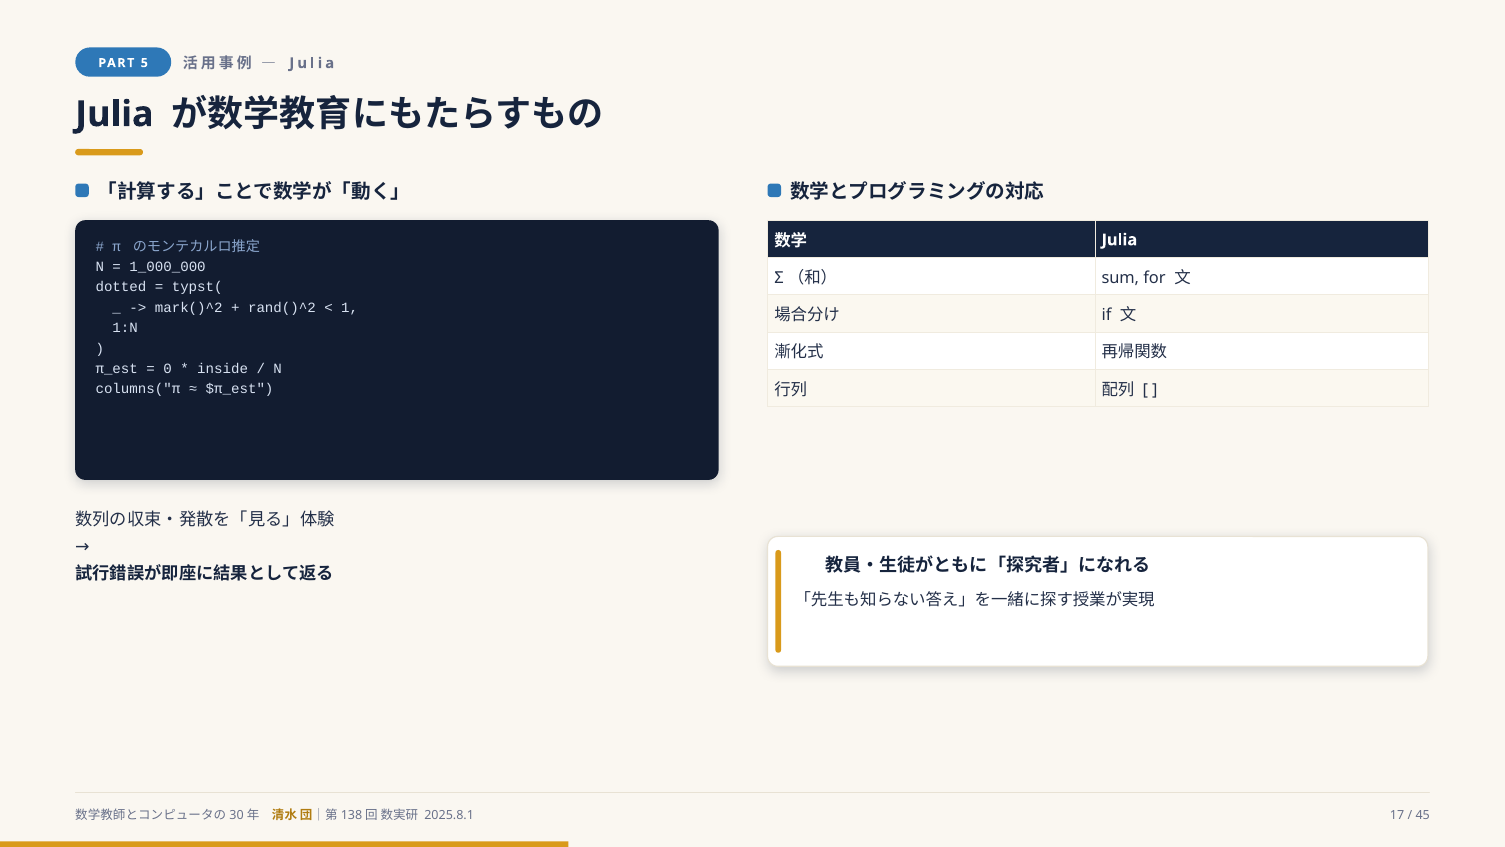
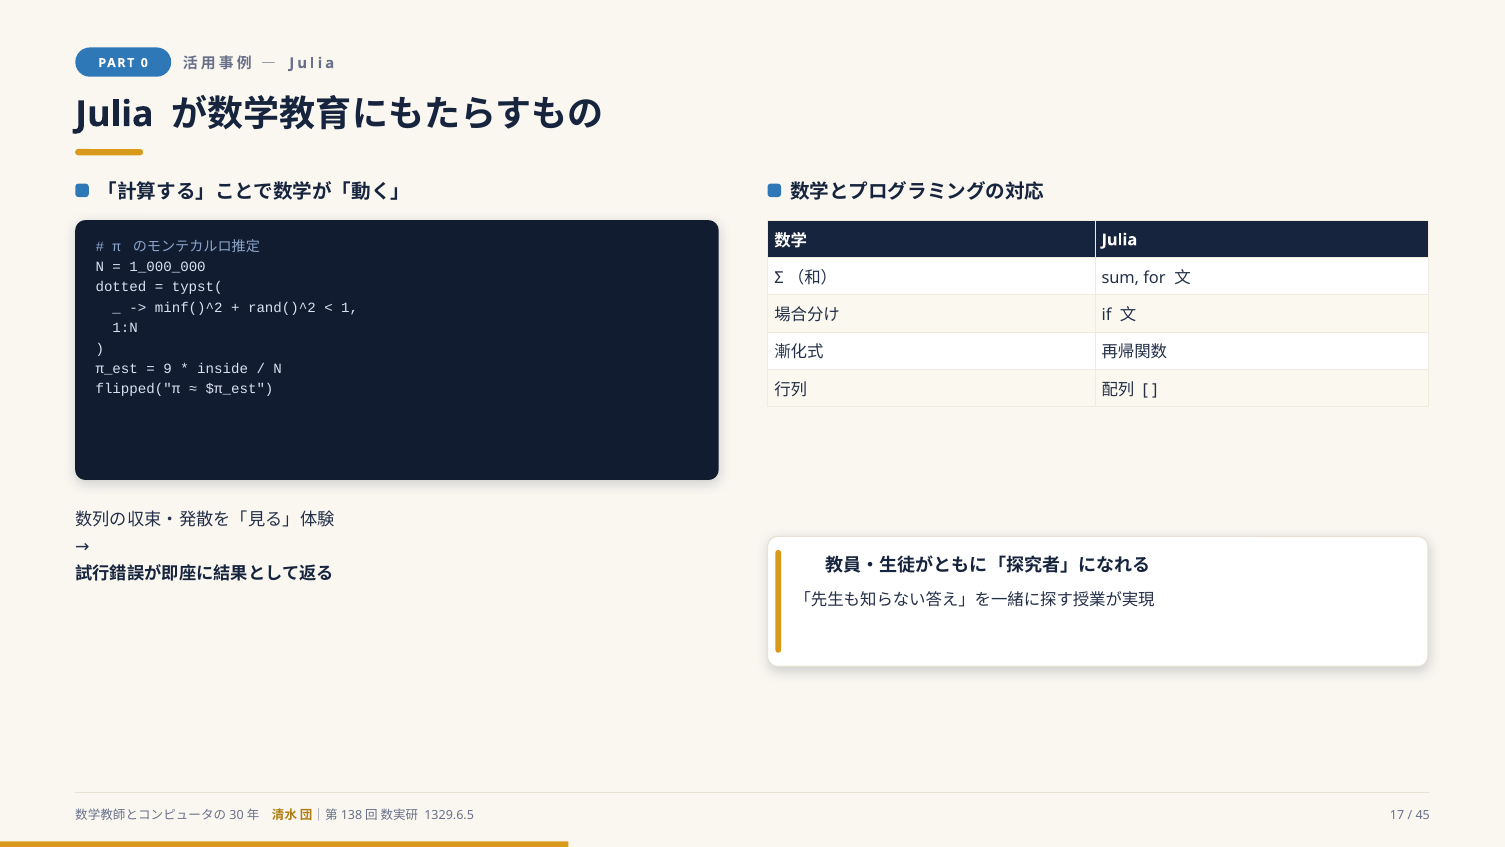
5: 5 -> 0 (144, 63)
mark()^2: mark()^2 -> minf()^2 (189, 308)
0: 0 -> 9 (168, 369)
columns("π: columns("π -> flipped("π (138, 389)
2025.8.1: 2025.8.1 -> 1329.6.5 (449, 815)
